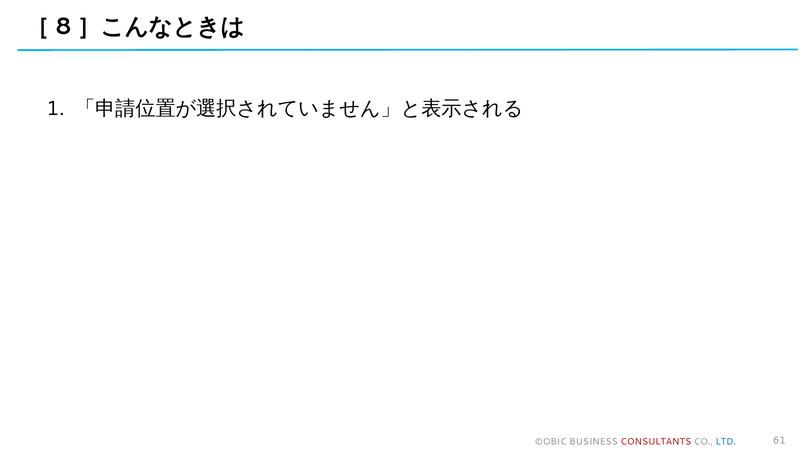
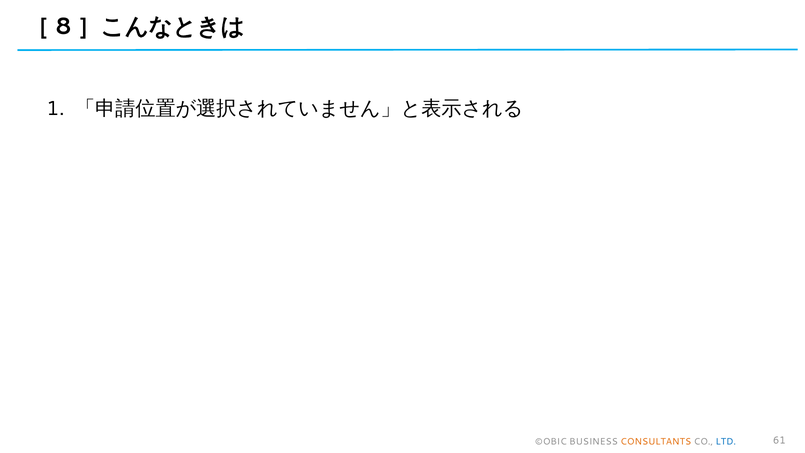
CONSULTANTS colour: red -> orange (656, 441)
